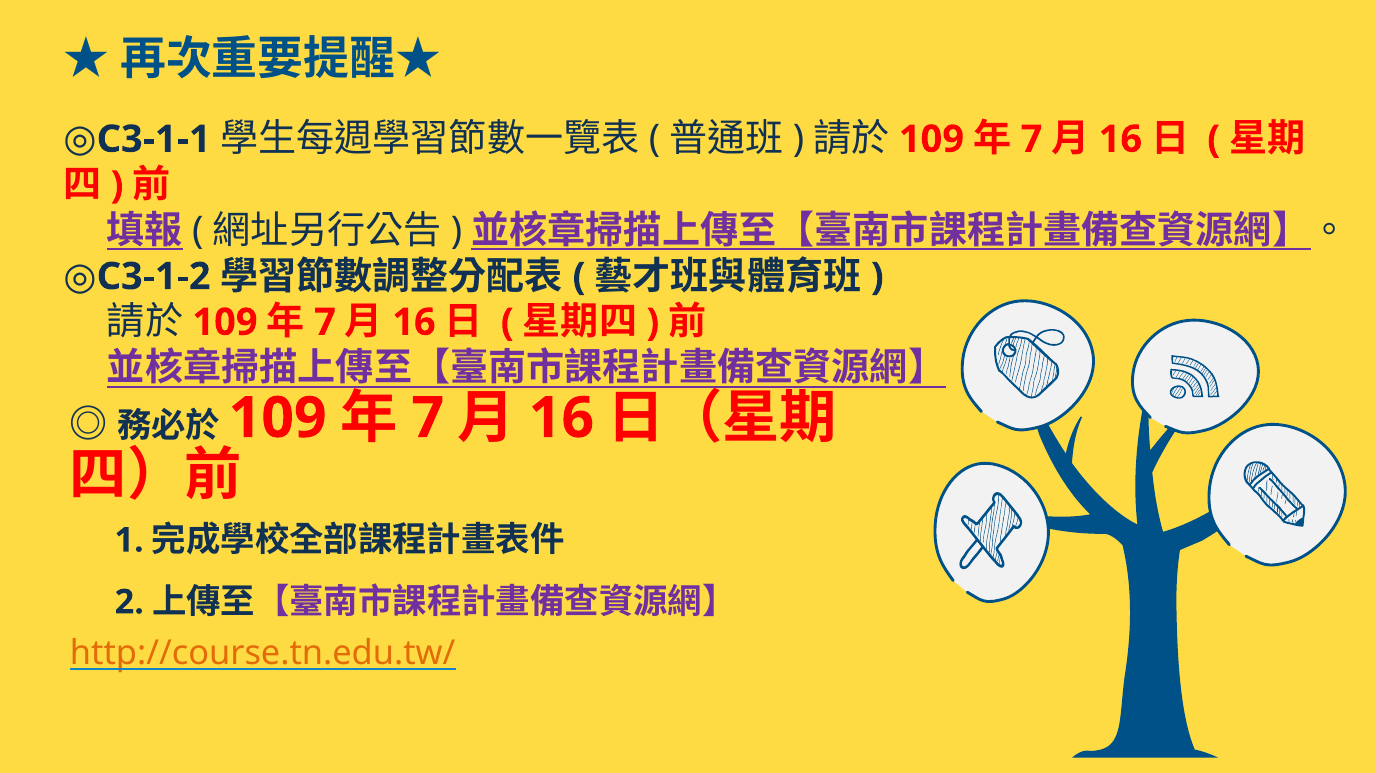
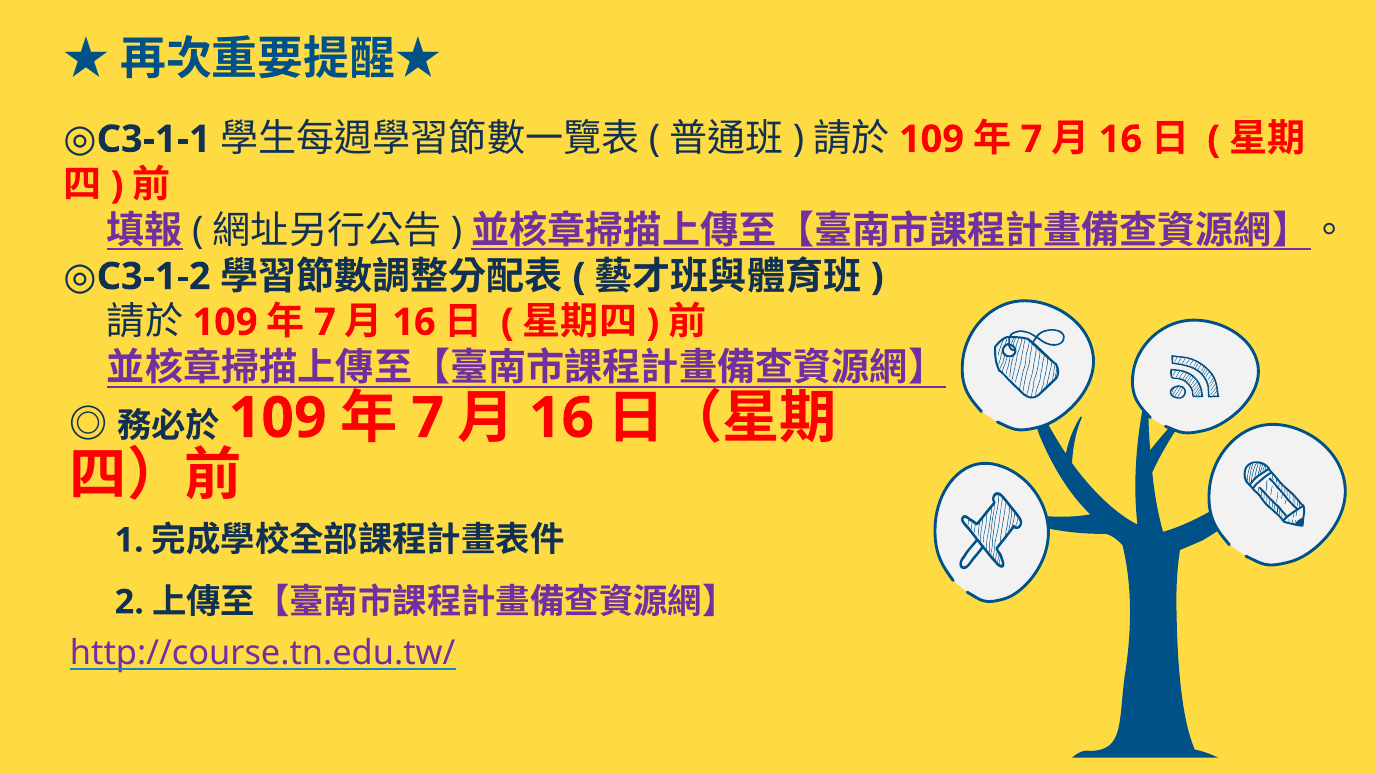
http://course.tn.edu.tw/ colour: orange -> purple (263, 654)
